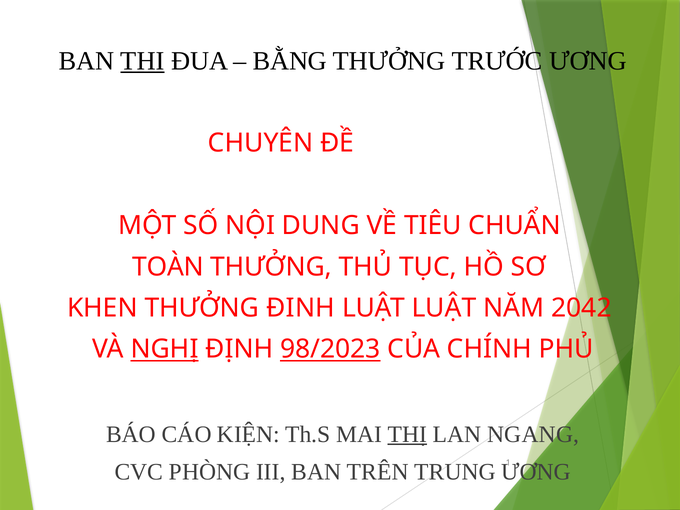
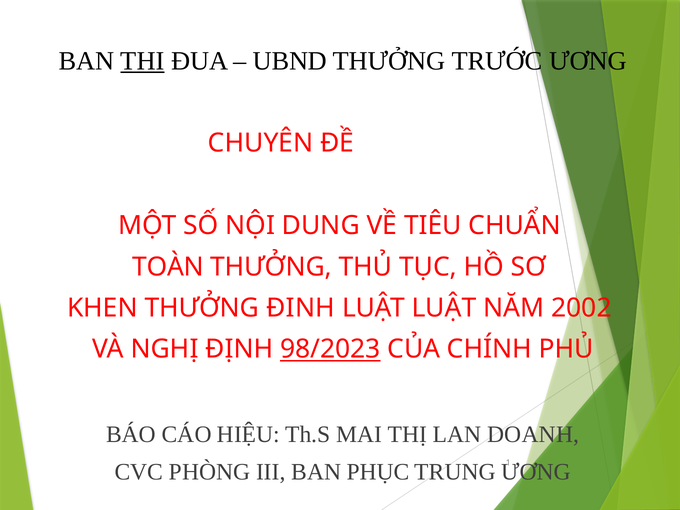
BẰNG: BẰNG -> UBND (290, 61)
2042: 2042 -> 2002 (581, 308)
NGHỊ underline: present -> none (165, 349)
KIỆN: KIỆN -> HIỆU (248, 434)
THỊ underline: present -> none (407, 434)
NGANG: NGANG -> DOANH (533, 434)
TRÊN: TRÊN -> PHỤC (378, 472)
